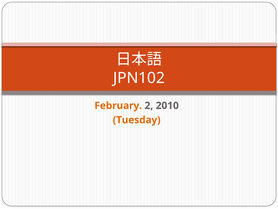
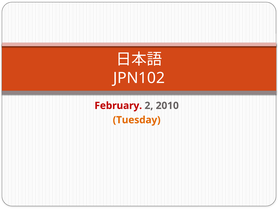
February colour: orange -> red (118, 105)
